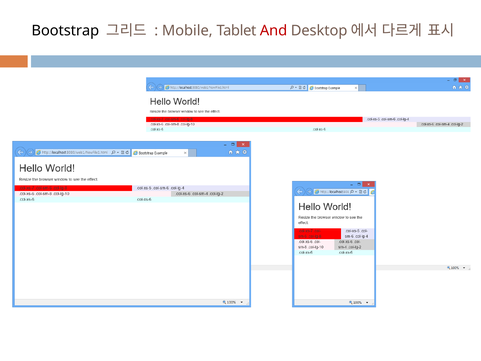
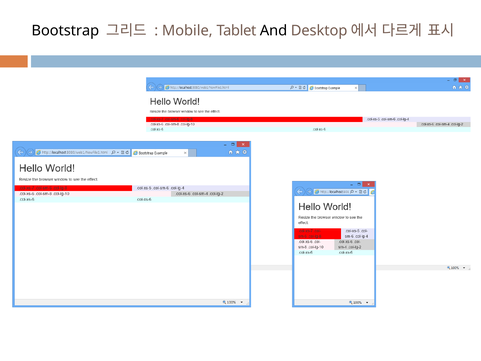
And colour: red -> black (274, 31)
